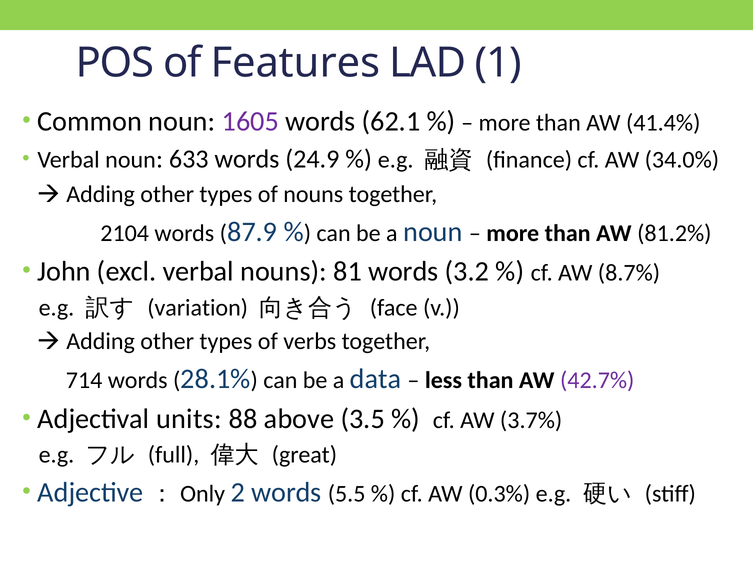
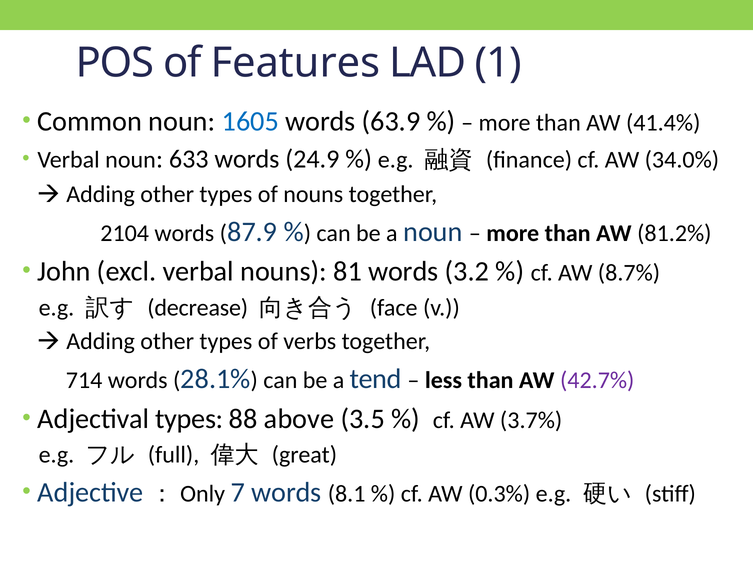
1605 colour: purple -> blue (250, 121)
62.1: 62.1 -> 63.9 (391, 121)
variation: variation -> decrease (198, 308)
data: data -> tend (376, 379)
Adjectival units: units -> types (189, 419)
2: 2 -> 7 (238, 492)
5.5: 5.5 -> 8.1 (347, 494)
